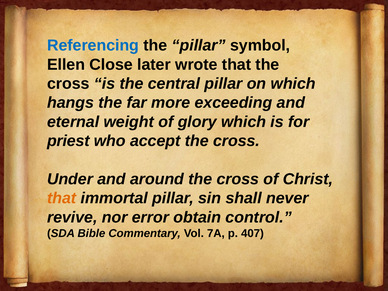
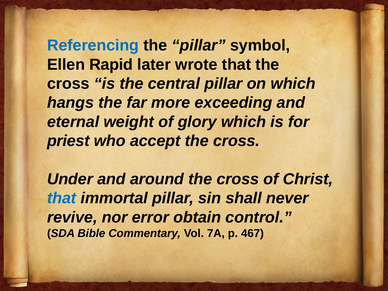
Close: Close -> Rapid (111, 65)
that colour: orange -> blue (62, 198)
407: 407 -> 467 (252, 233)
